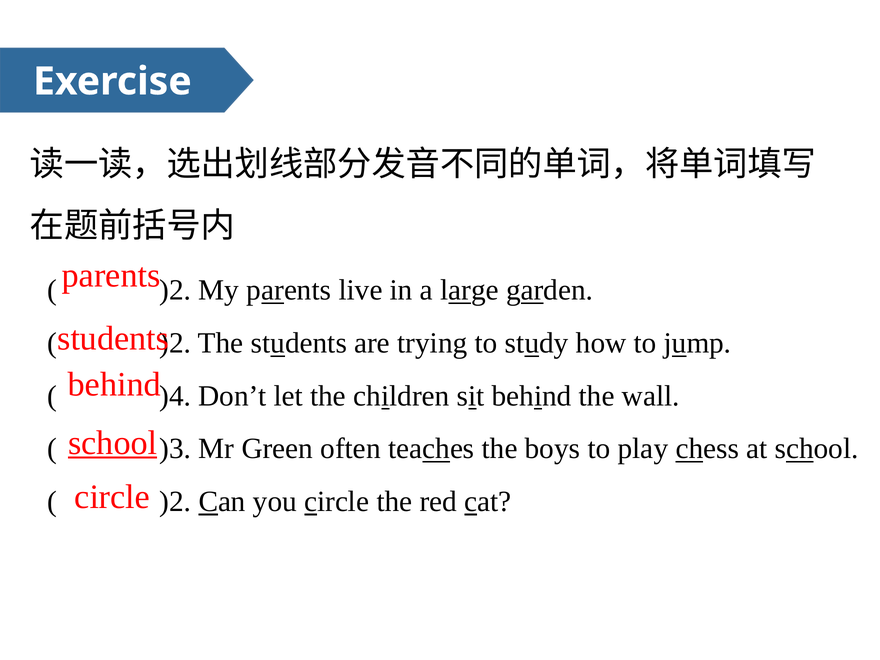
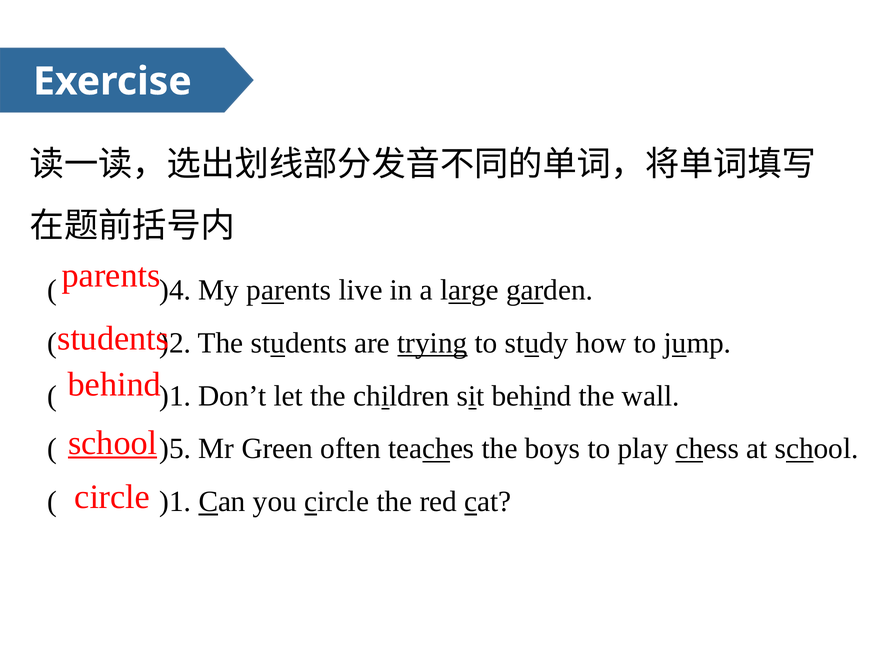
)2: )2 -> )4 (175, 290)
trying underline: none -> present (432, 343)
)4: )4 -> )1 (175, 396)
)3: )3 -> )5 (175, 449)
)2: )2 -> )1 (175, 501)
